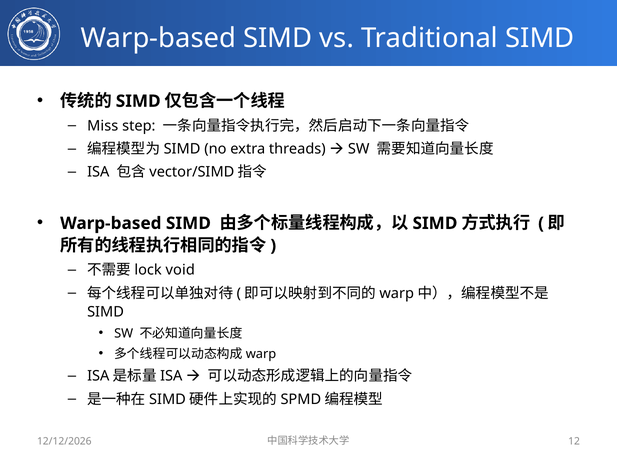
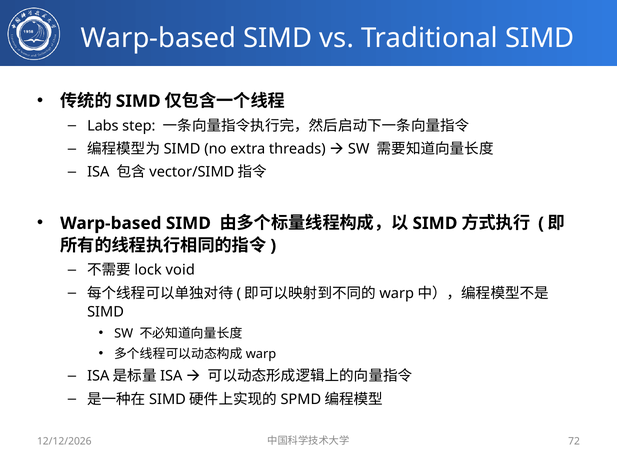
Miss: Miss -> Labs (103, 126)
12: 12 -> 72 (574, 441)
